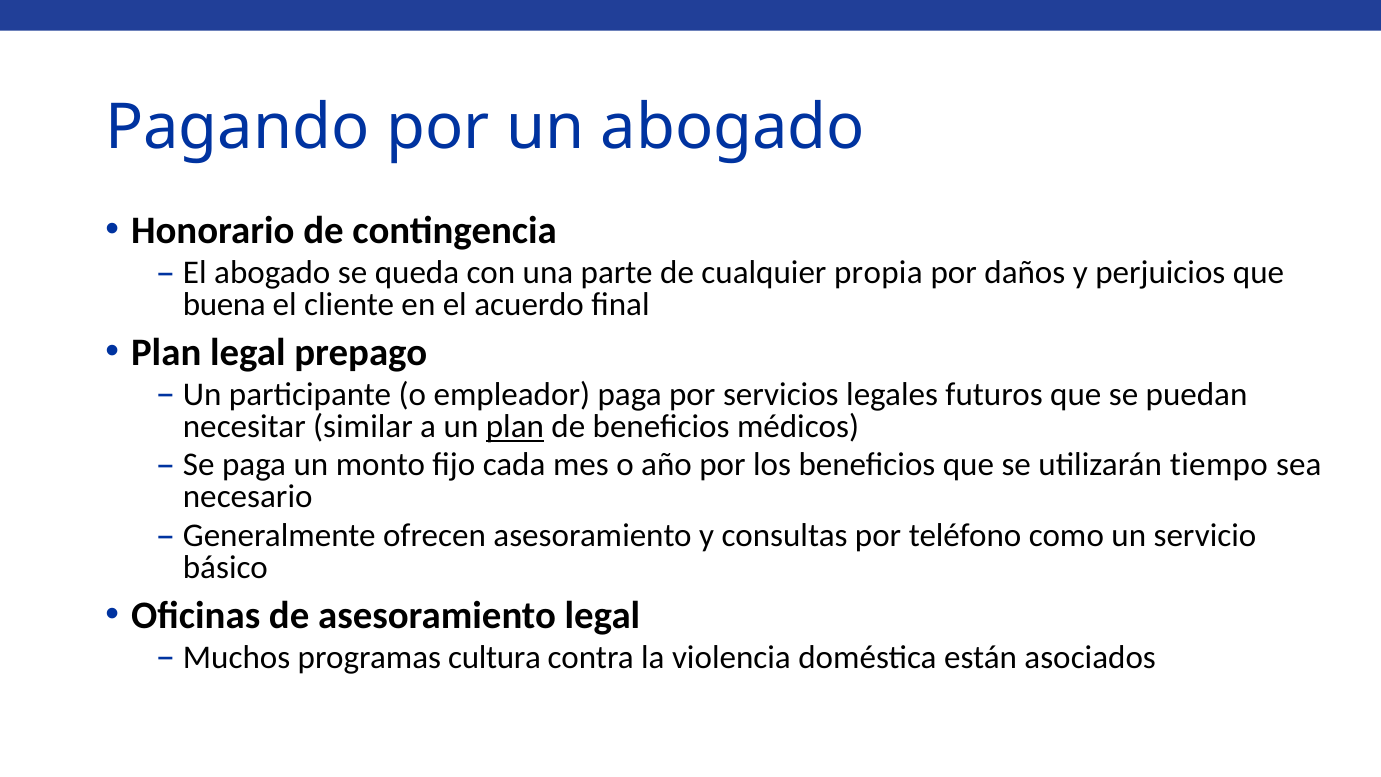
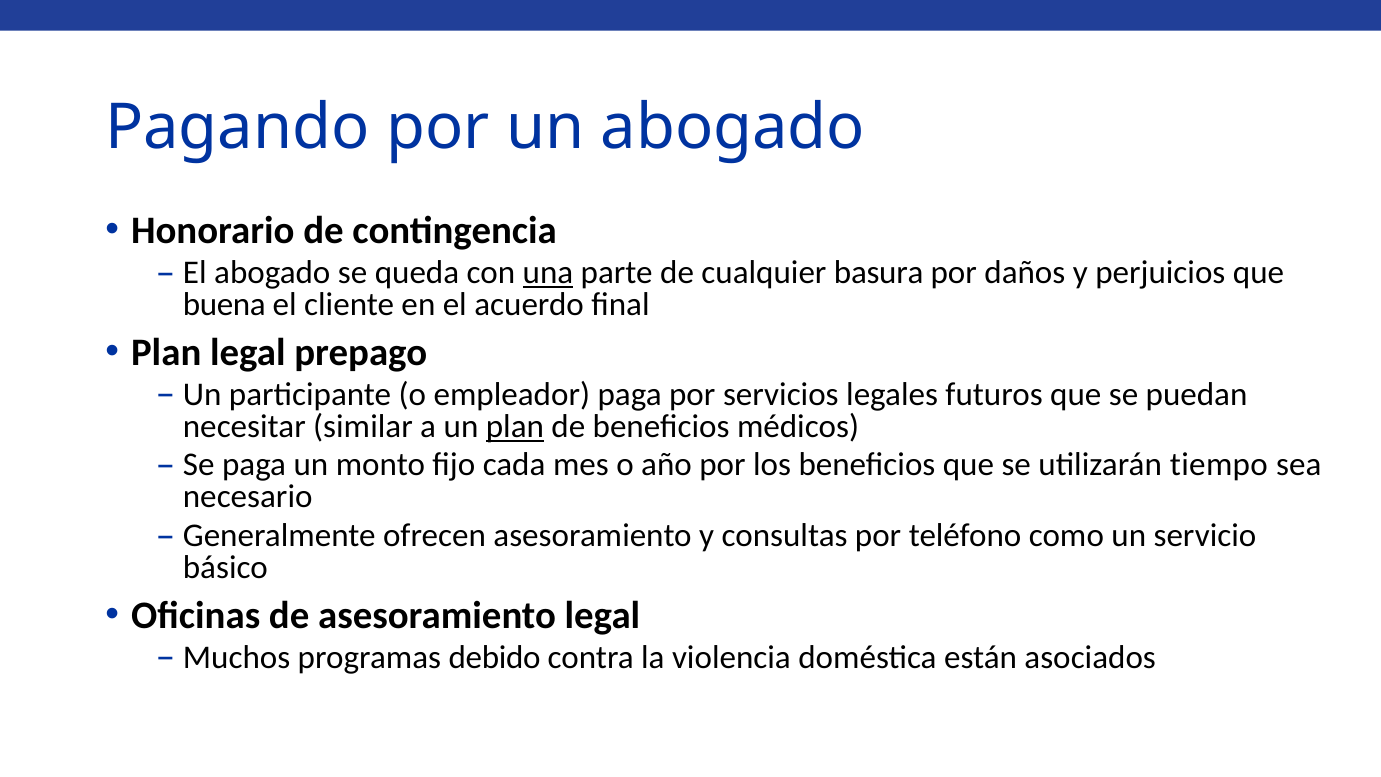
una underline: none -> present (548, 273)
propia: propia -> basura (879, 273)
cultura: cultura -> debido (495, 657)
